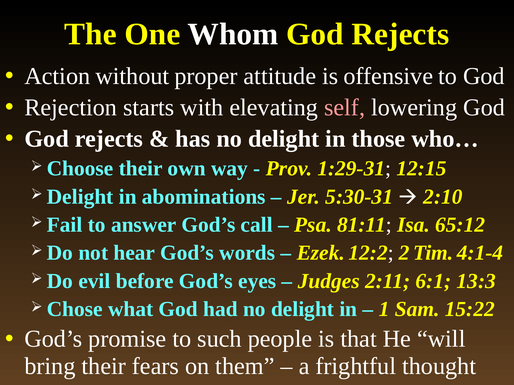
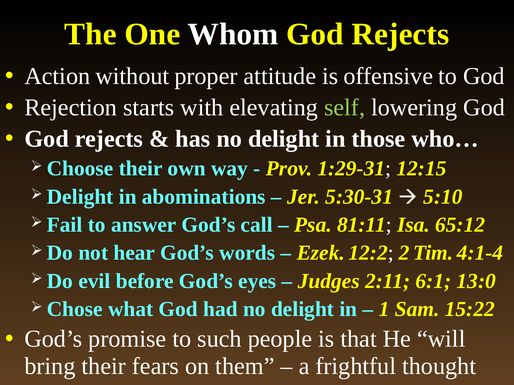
self colour: pink -> light green (345, 108)
2:10: 2:10 -> 5:10 (443, 197)
13:3: 13:3 -> 13:0 (476, 281)
